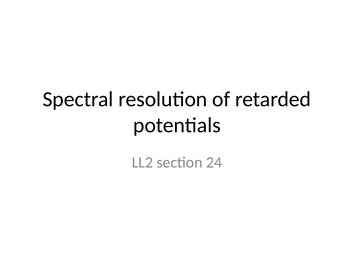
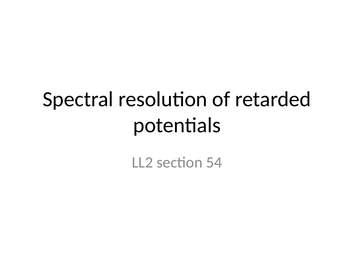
24: 24 -> 54 (214, 163)
